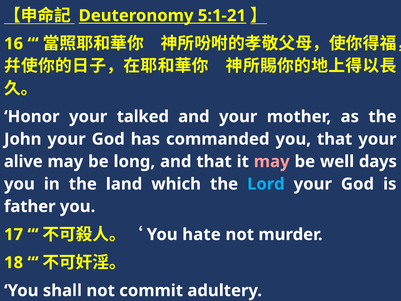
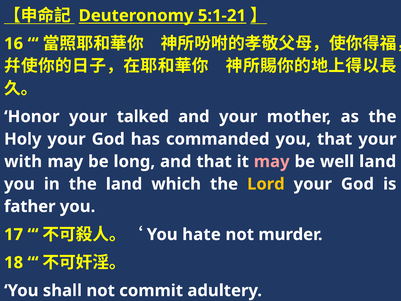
John: John -> Holy (23, 139)
alive: alive -> with (23, 161)
well days: days -> land (378, 161)
Lord colour: light blue -> yellow (266, 184)
